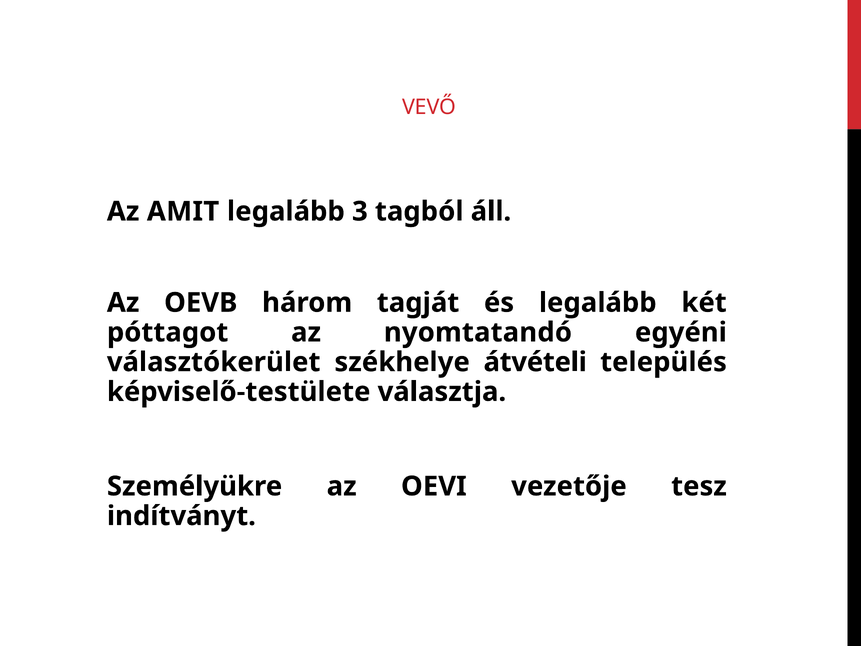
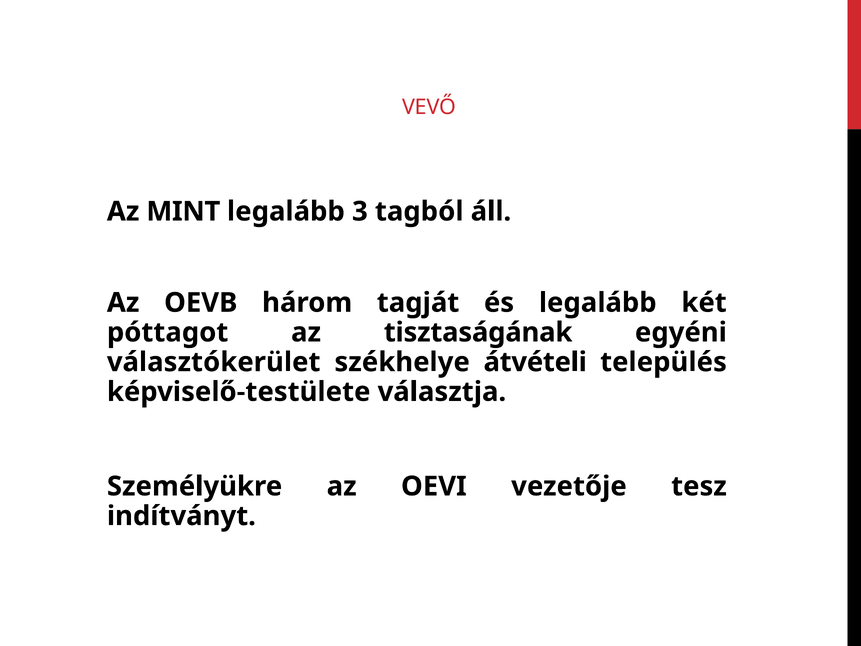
AMIT: AMIT -> MINT (183, 211)
nyomtatandó: nyomtatandó -> tisztaságának (478, 332)
